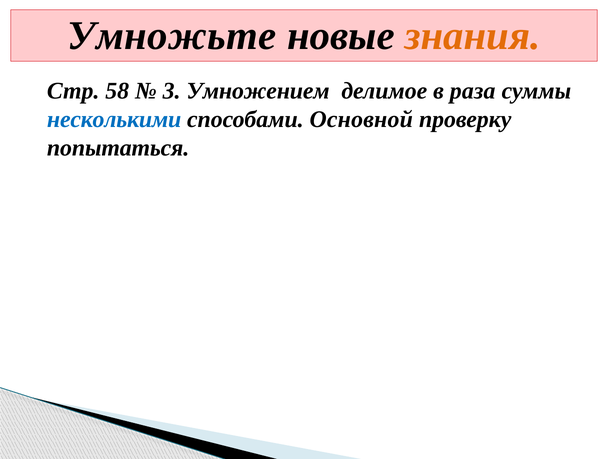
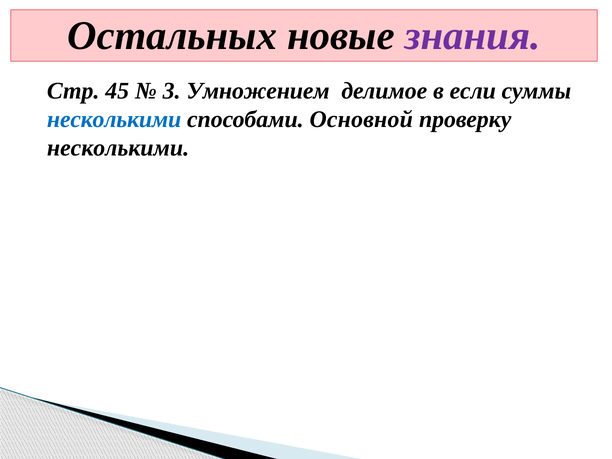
Умножьте: Умножьте -> Остальных (172, 36)
знания colour: orange -> purple (473, 36)
58: 58 -> 45 (117, 91)
раза: раза -> если (473, 91)
попытаться: попытаться -> несколькими (118, 148)
